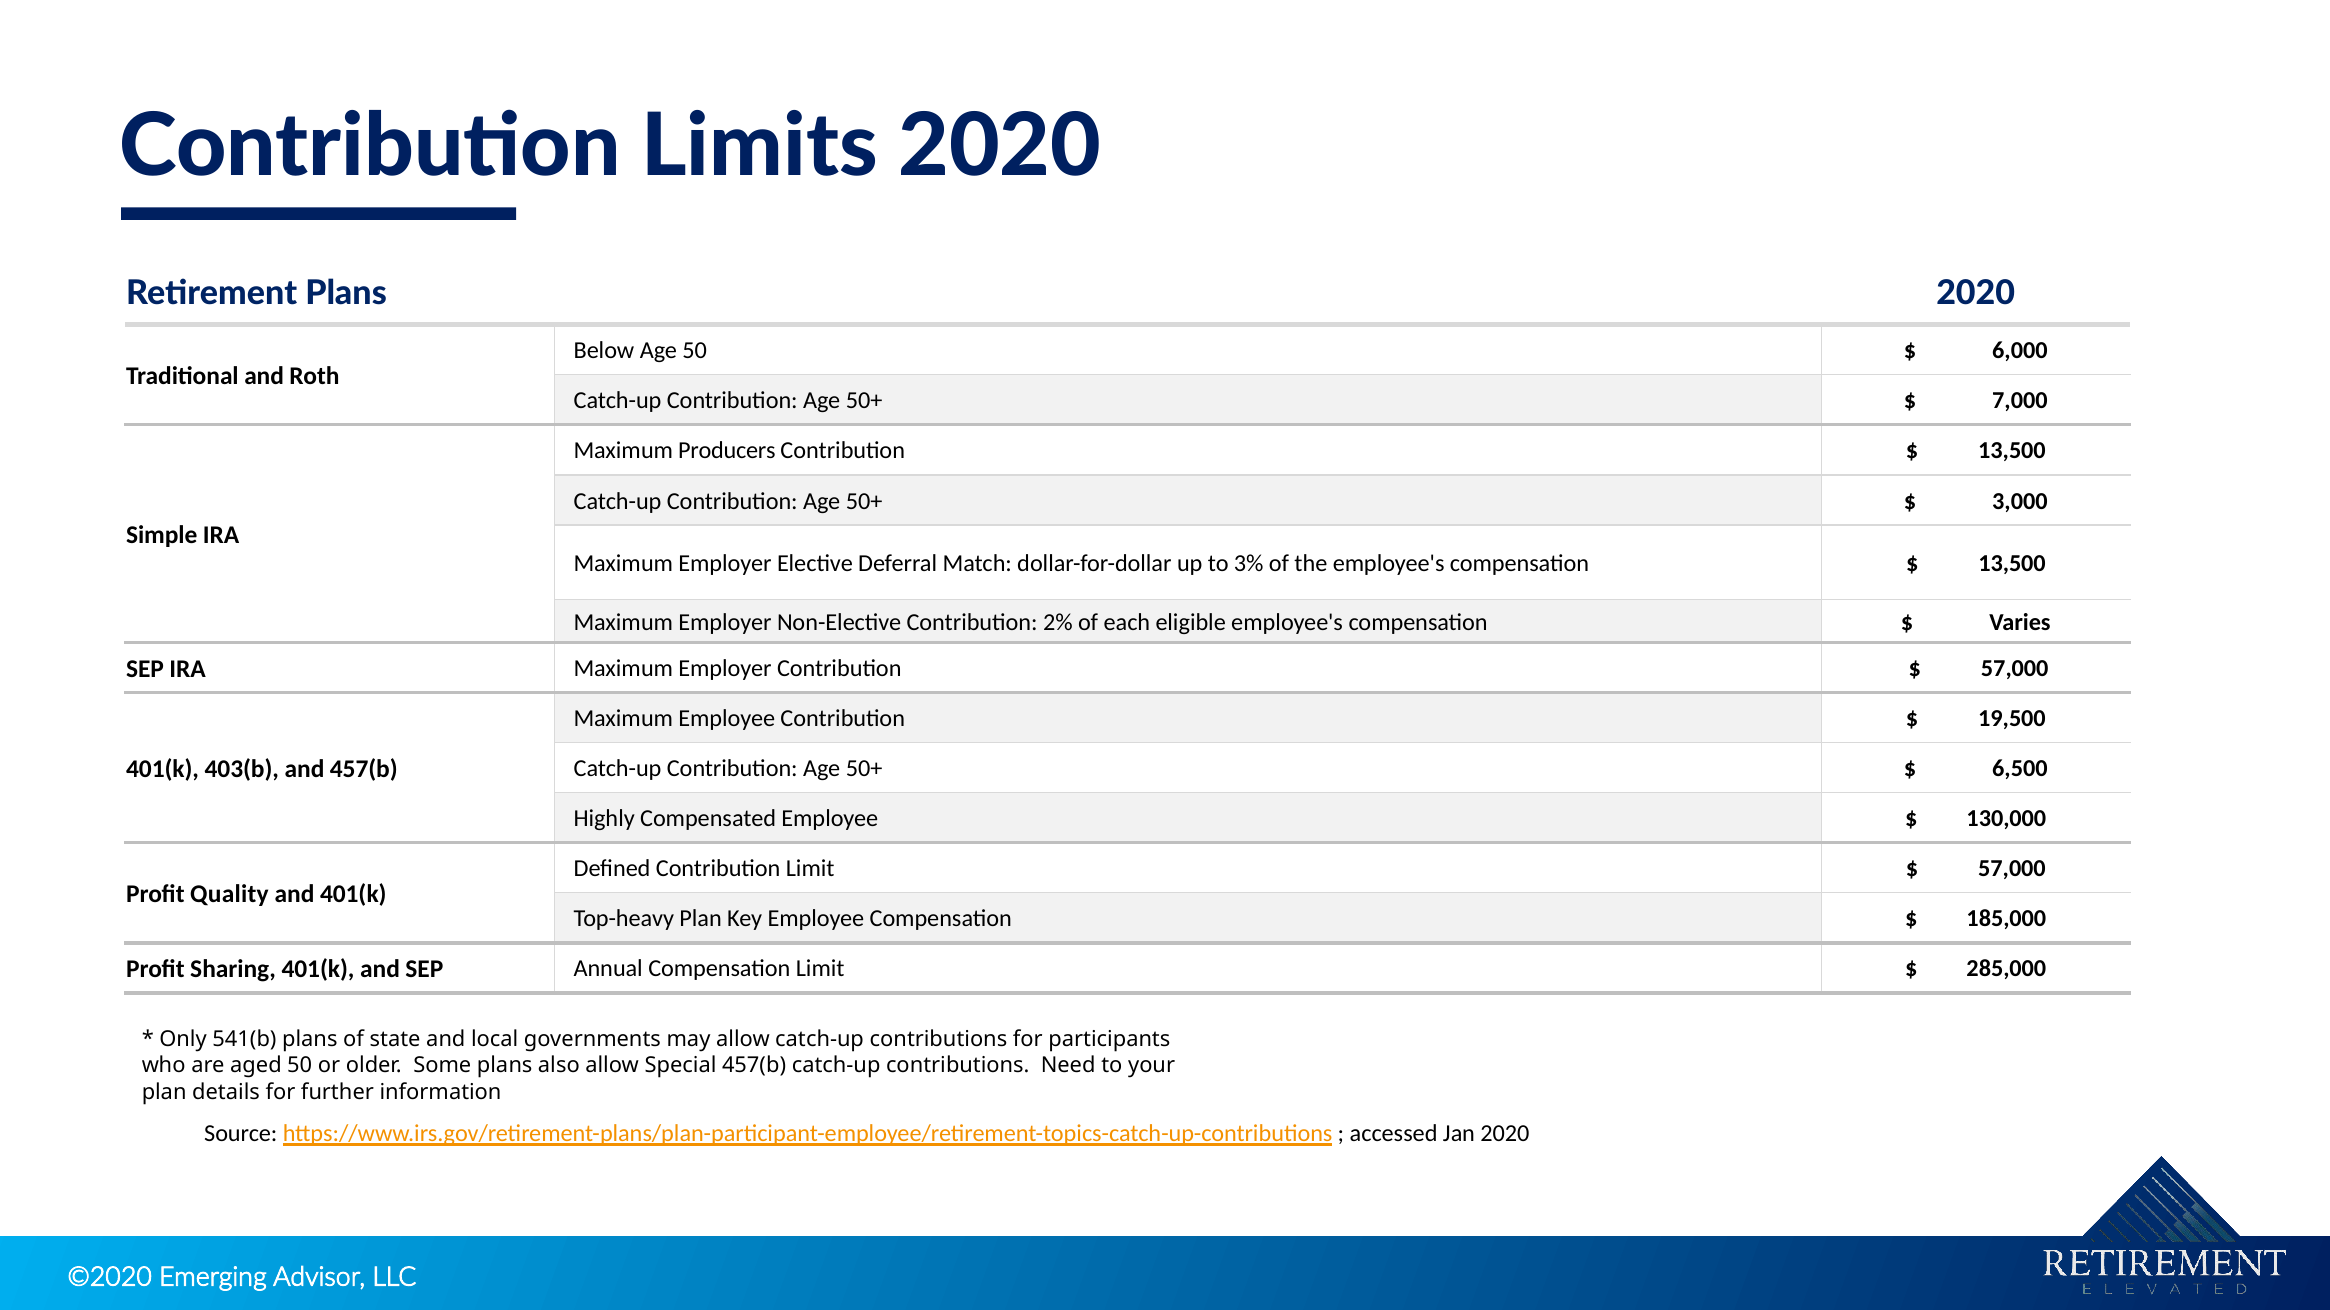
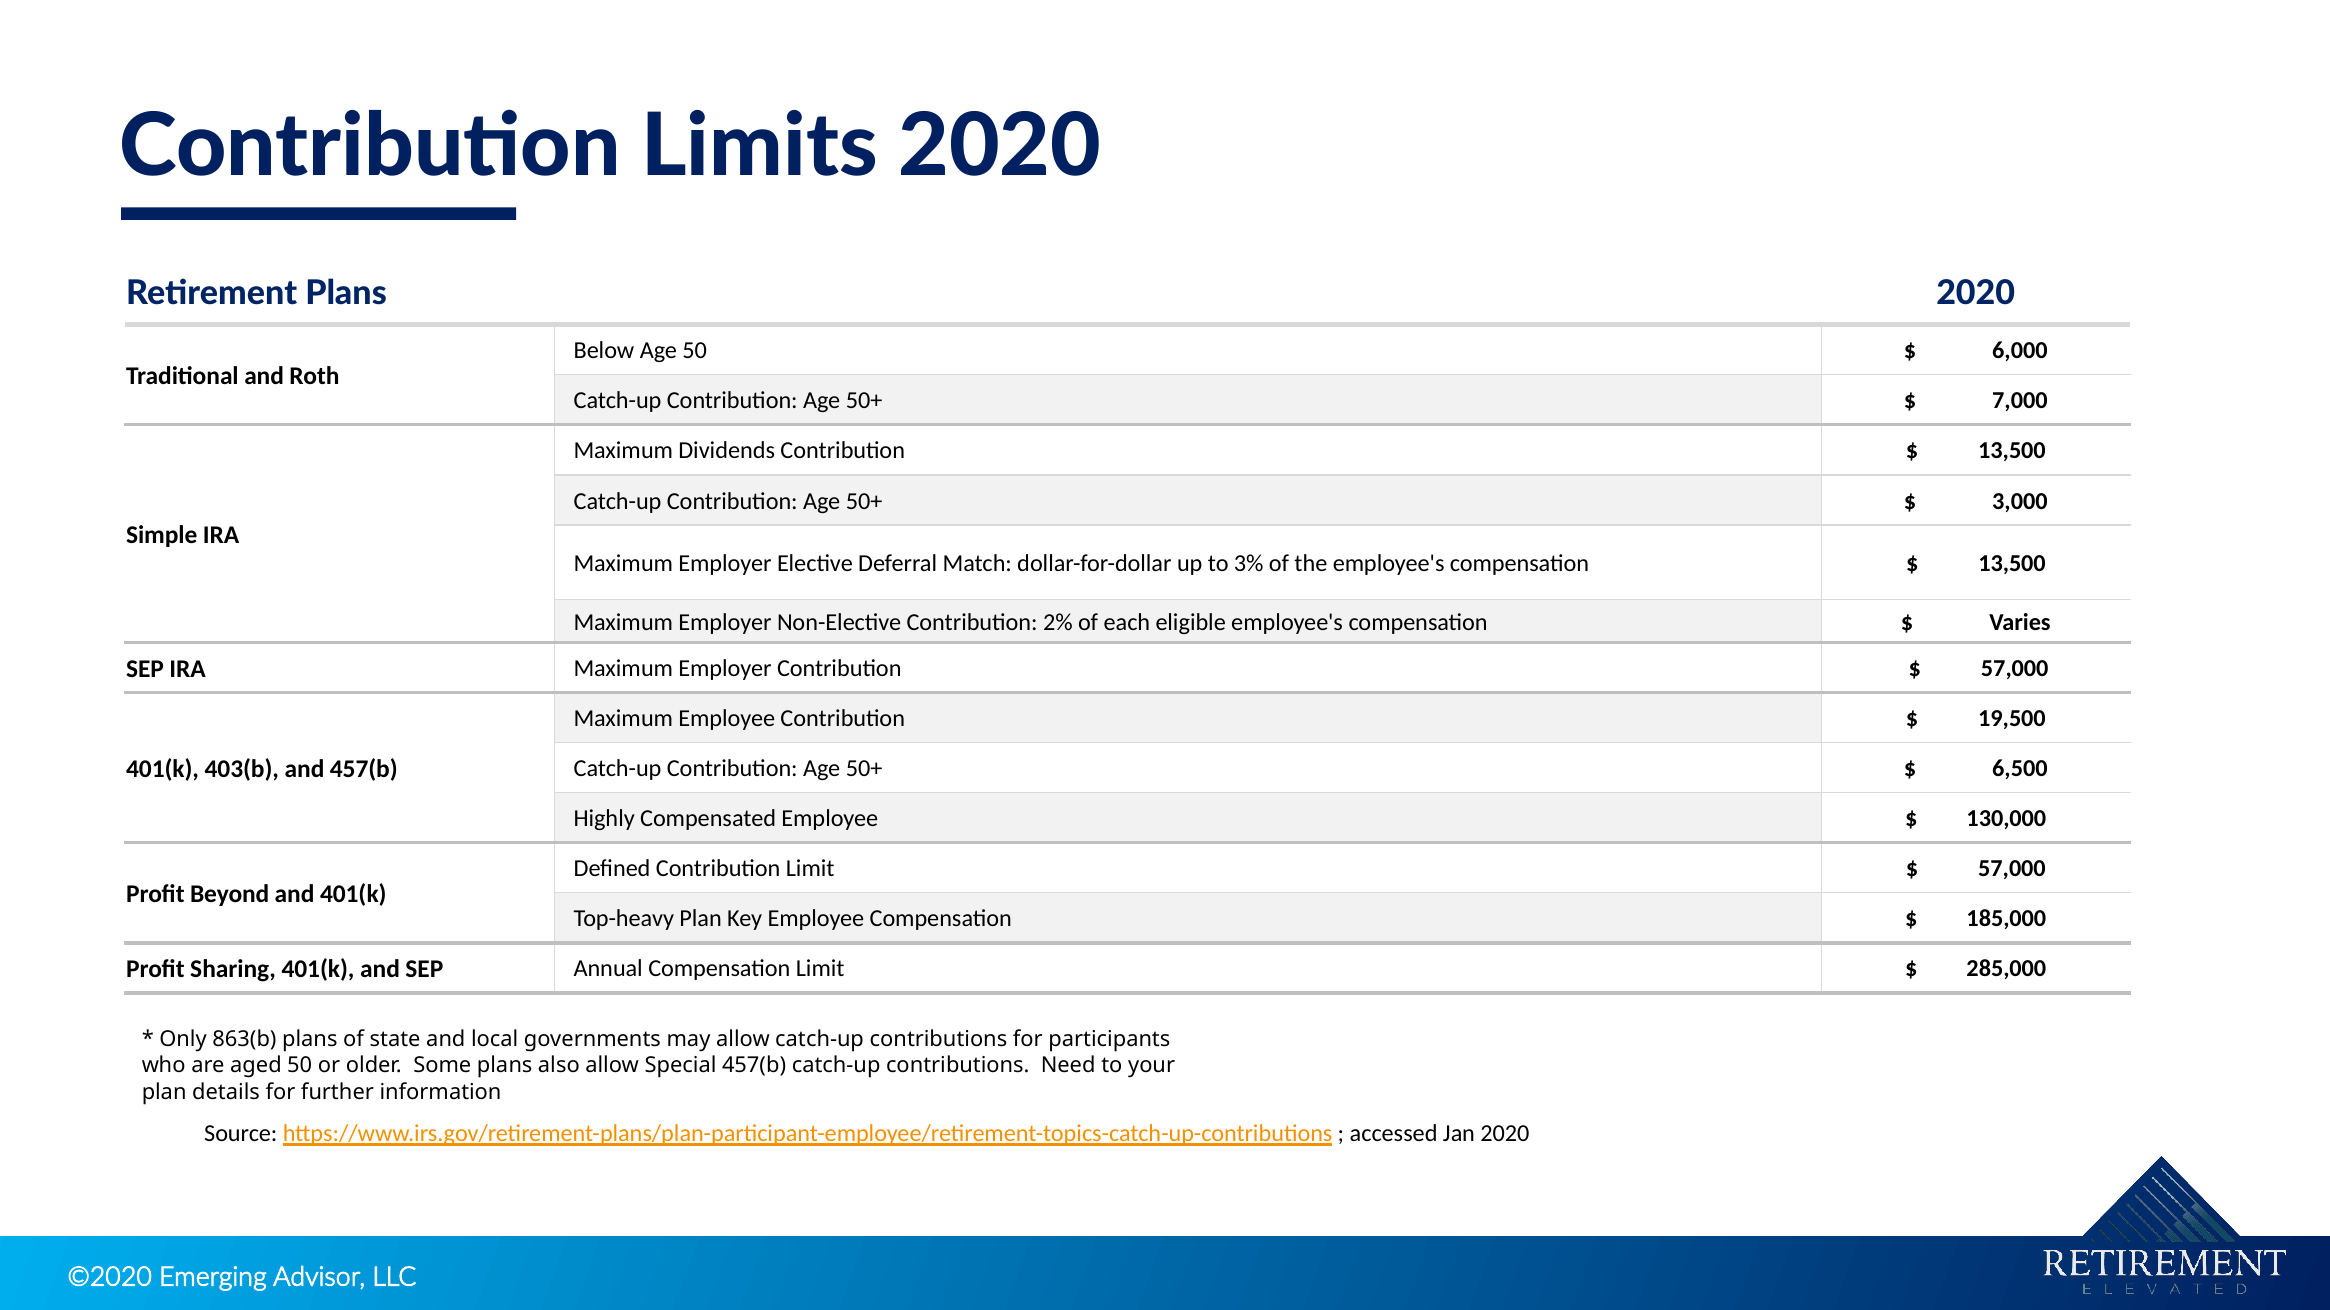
Producers: Producers -> Dividends (727, 451)
Quality: Quality -> Beyond (230, 894)
541(b: 541(b -> 863(b (244, 1040)
